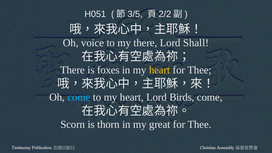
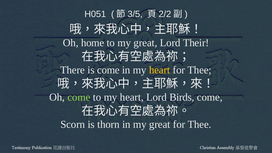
voice: voice -> home (93, 43)
to my there: there -> great (145, 43)
Shall: Shall -> Their (196, 43)
is foxes: foxes -> come (108, 70)
come colour: light blue -> light green (79, 97)
